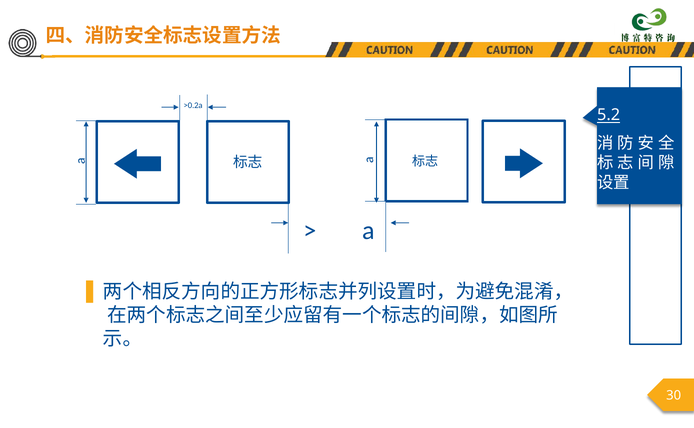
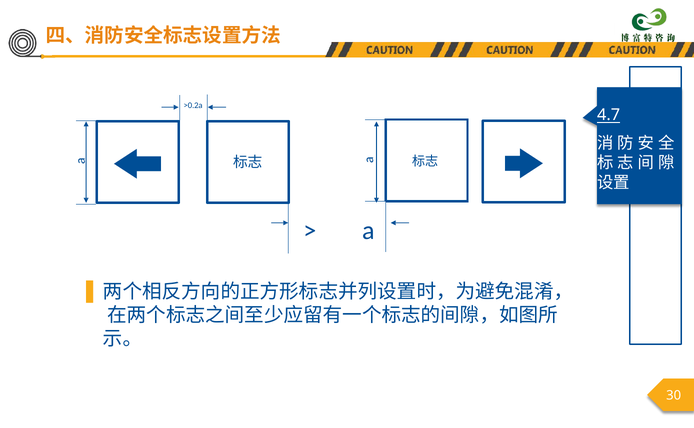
5.2: 5.2 -> 4.7 (609, 115)
